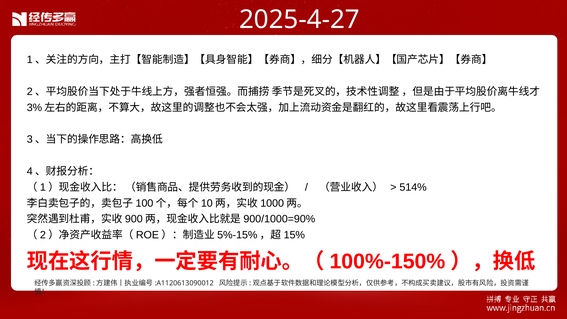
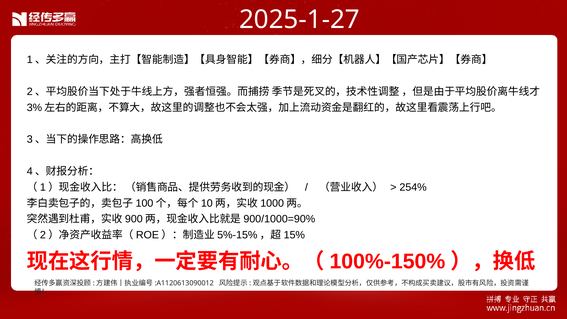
2025-4-27: 2025-4-27 -> 2025-1-27 (299, 19)
514%: 514% -> 254% (413, 187)
